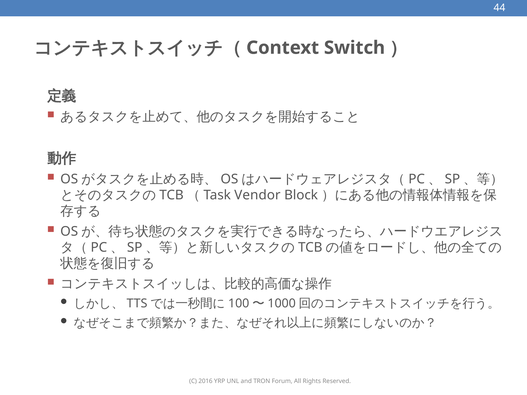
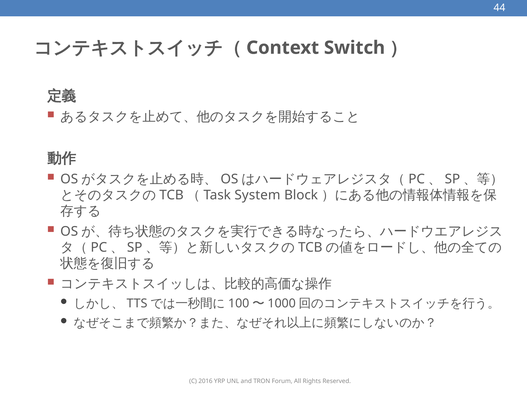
Vendor: Vendor -> System (257, 195)
